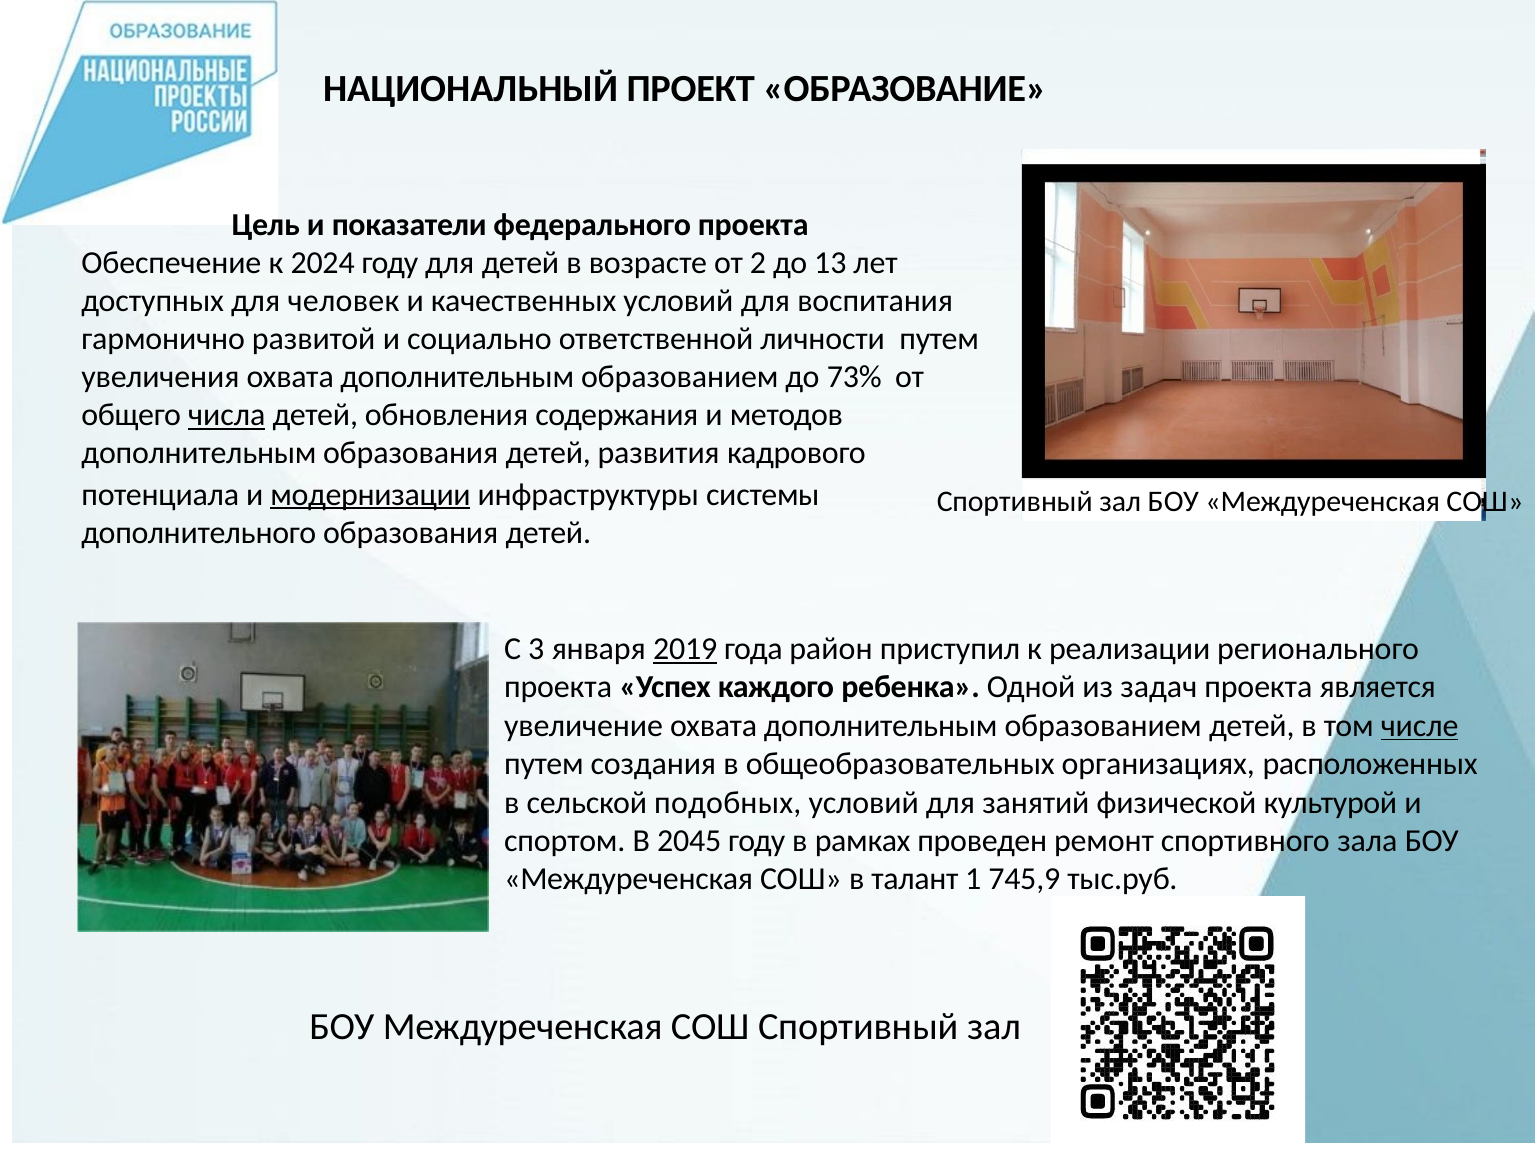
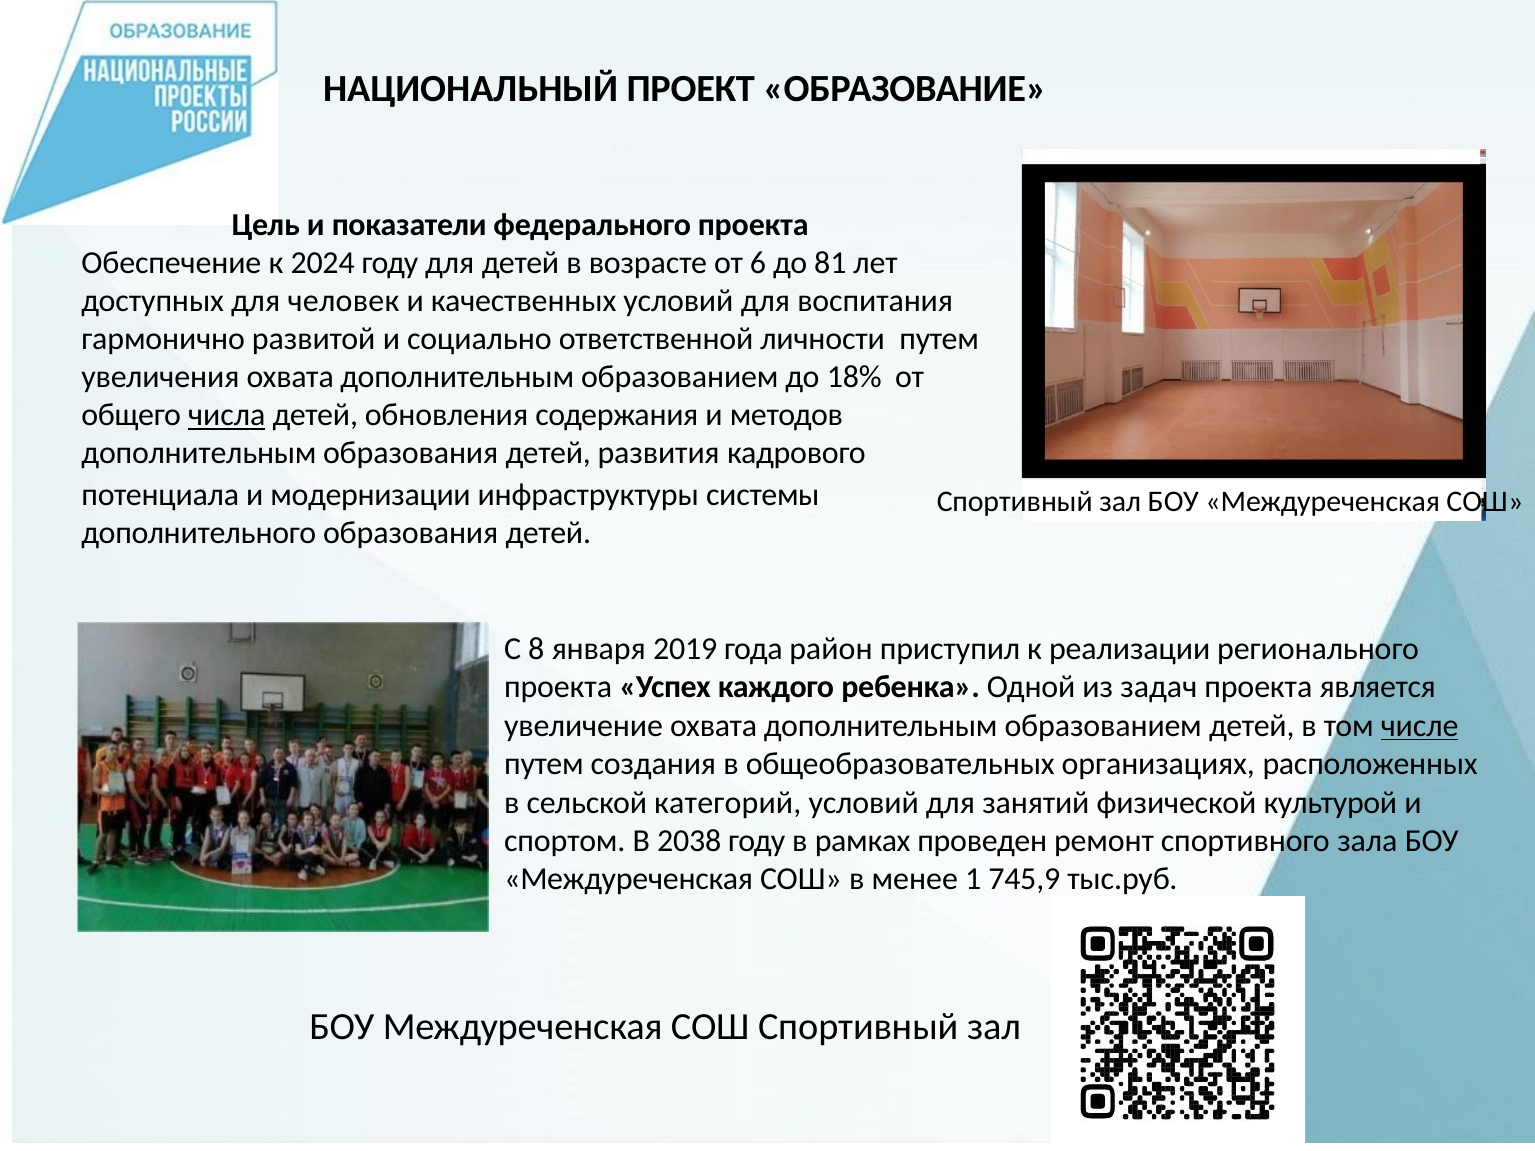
2: 2 -> 6 (758, 263)
13: 13 -> 81 (830, 263)
73%: 73% -> 18% (854, 377)
модернизации underline: present -> none (371, 495)
3: 3 -> 8 (536, 649)
2019 underline: present -> none (685, 649)
подобных: подобных -> категорий (728, 803)
2045: 2045 -> 2038 (689, 841)
талант: талант -> менее (915, 879)
